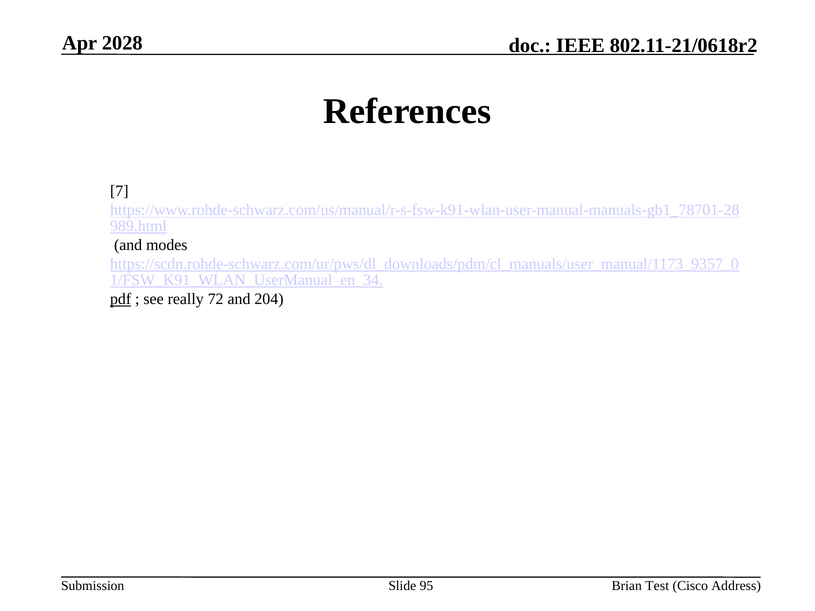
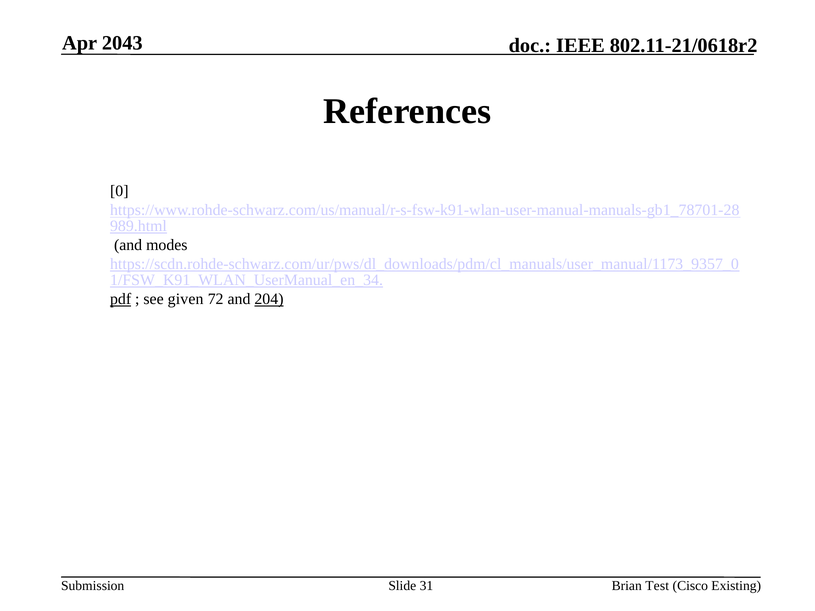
2028: 2028 -> 2043 (122, 43)
7: 7 -> 0 (119, 191)
really: really -> given (186, 299)
204 underline: none -> present (269, 299)
95: 95 -> 31 (426, 586)
Address: Address -> Existing (736, 586)
